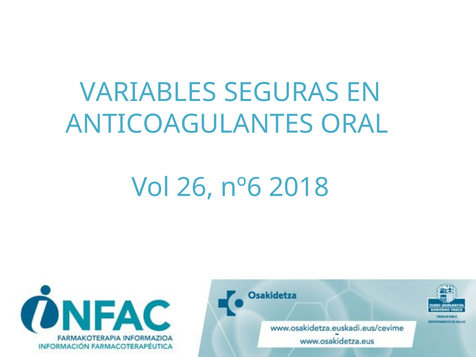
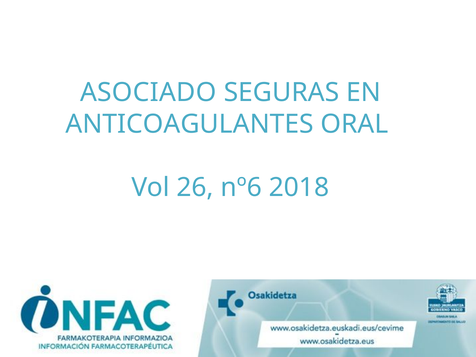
VARIABLES: VARIABLES -> ASOCIADO (148, 92)
